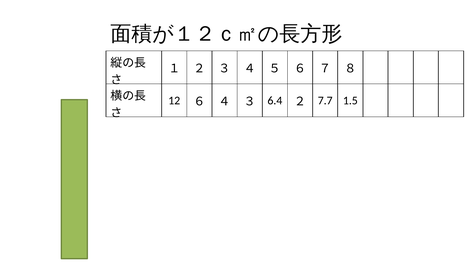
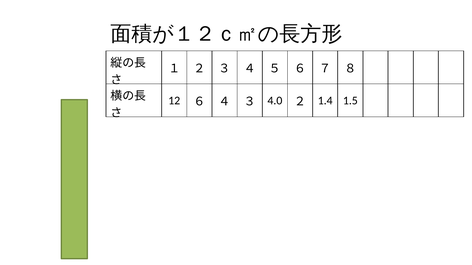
6.4: 6.4 -> 4.0 (275, 101)
7.7: 7.7 -> 1.4 (325, 101)
